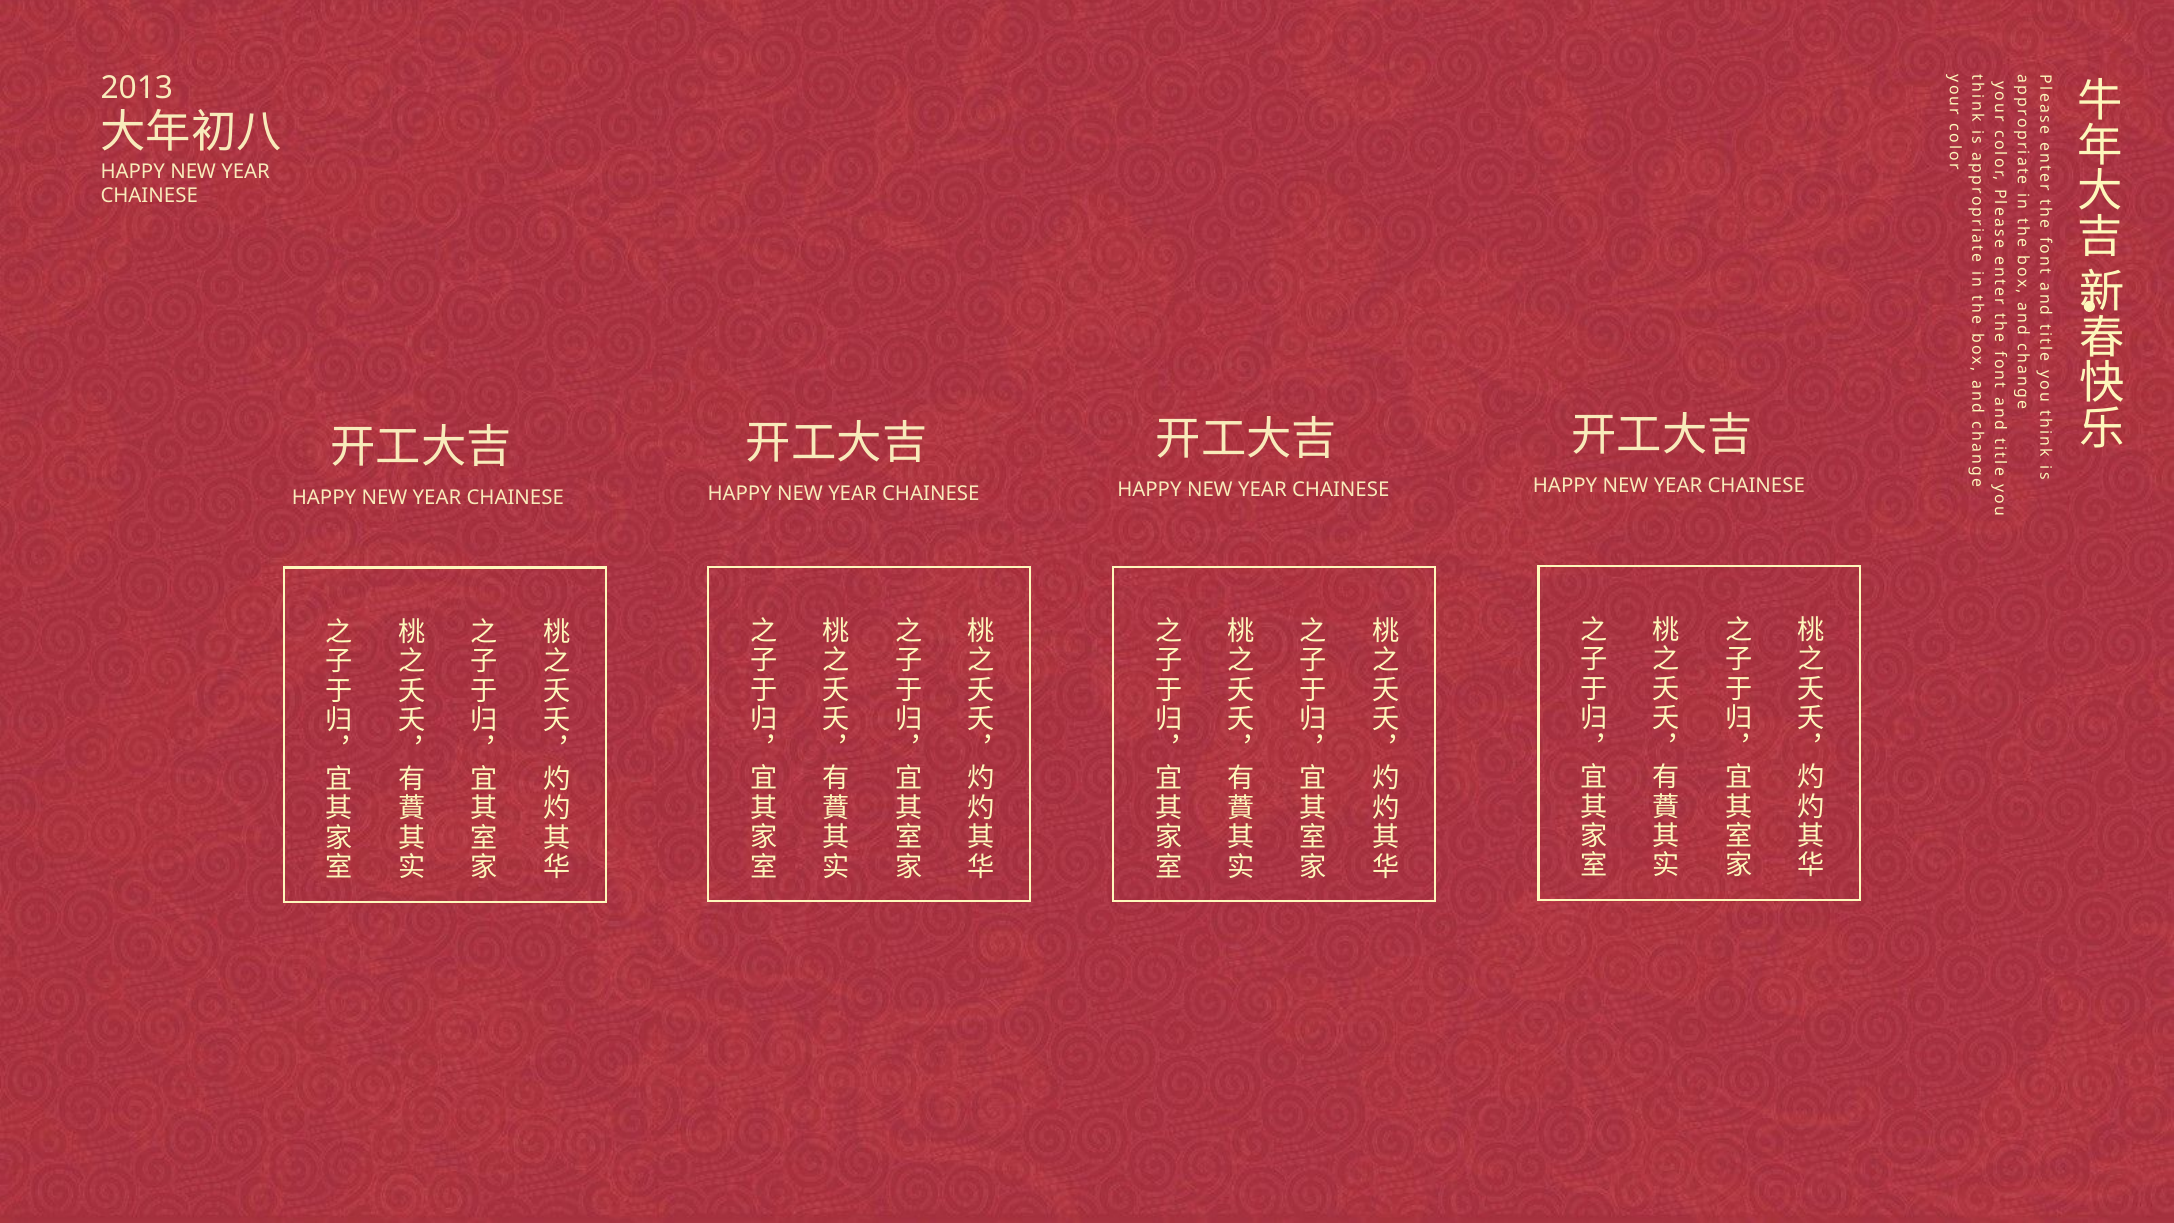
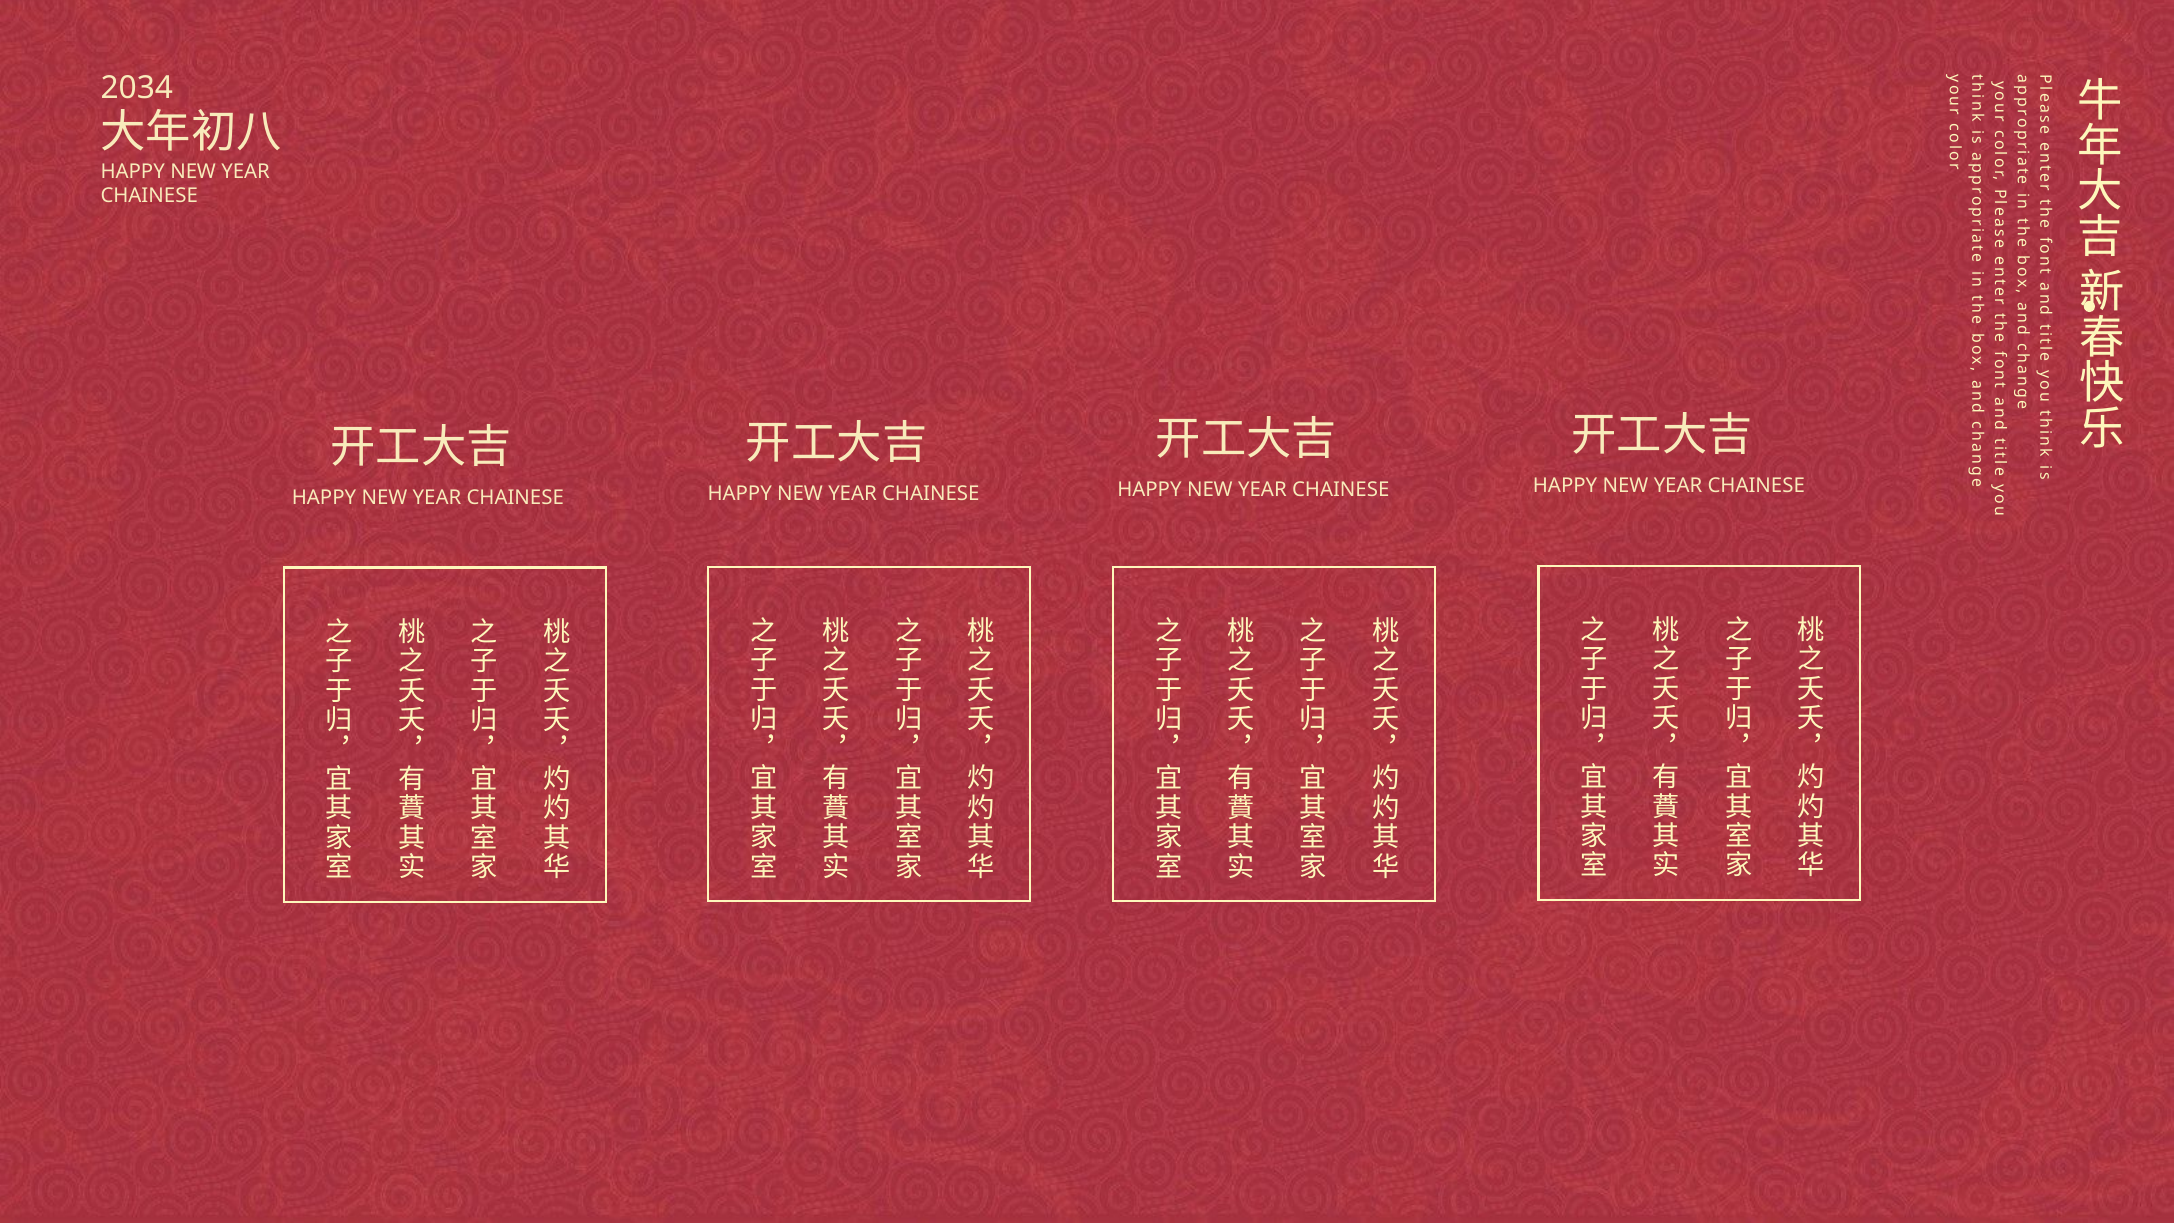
2013: 2013 -> 2034 (137, 88)
